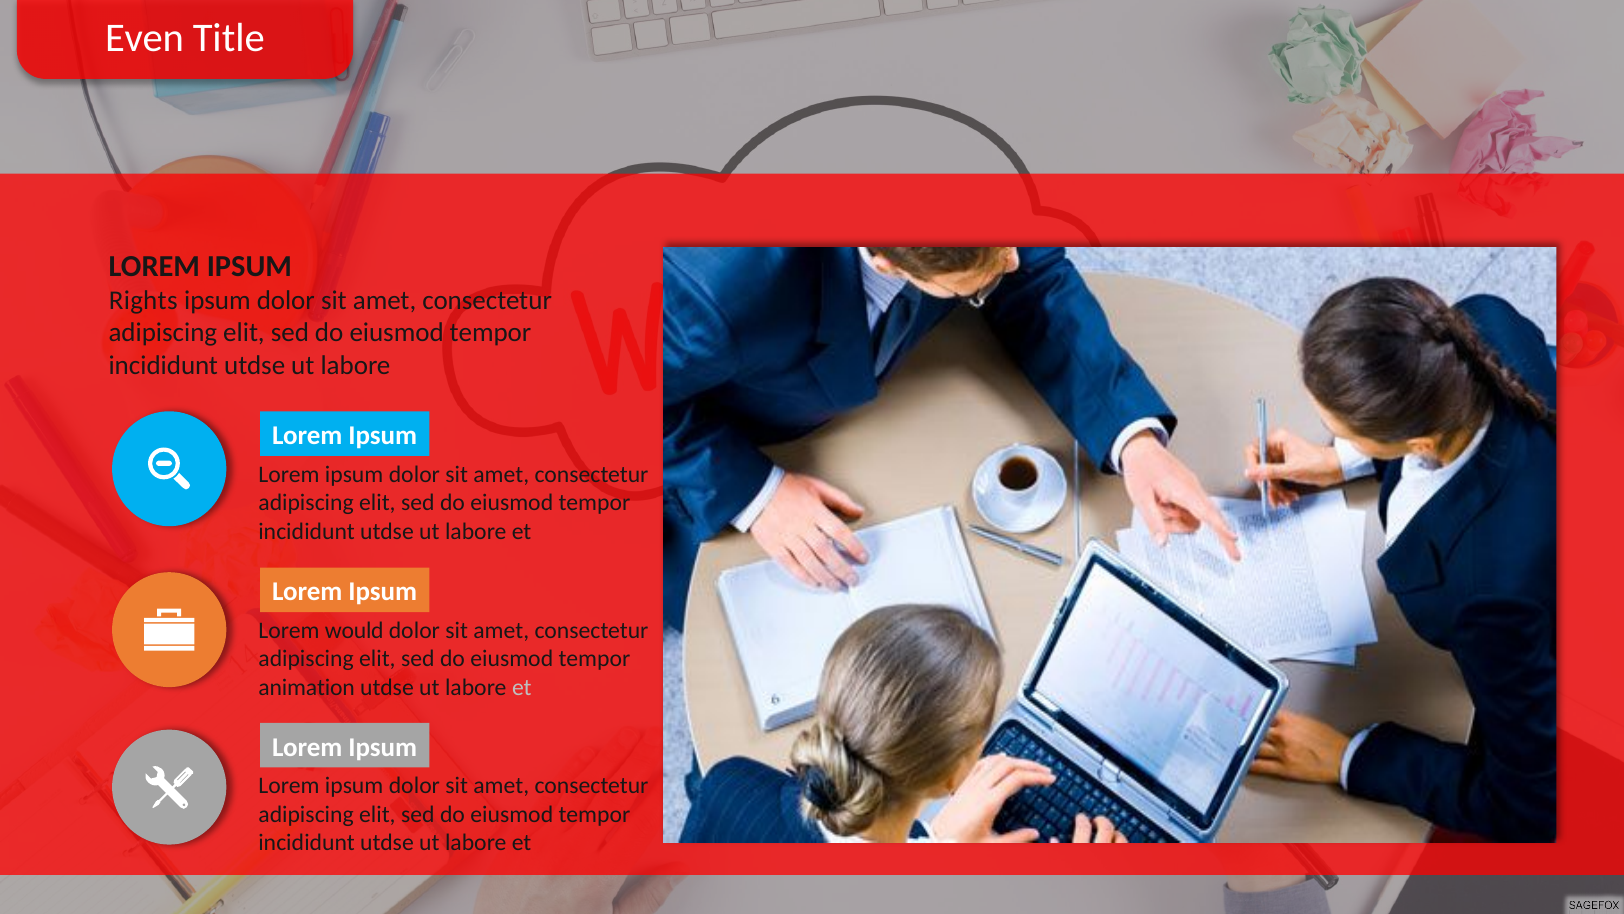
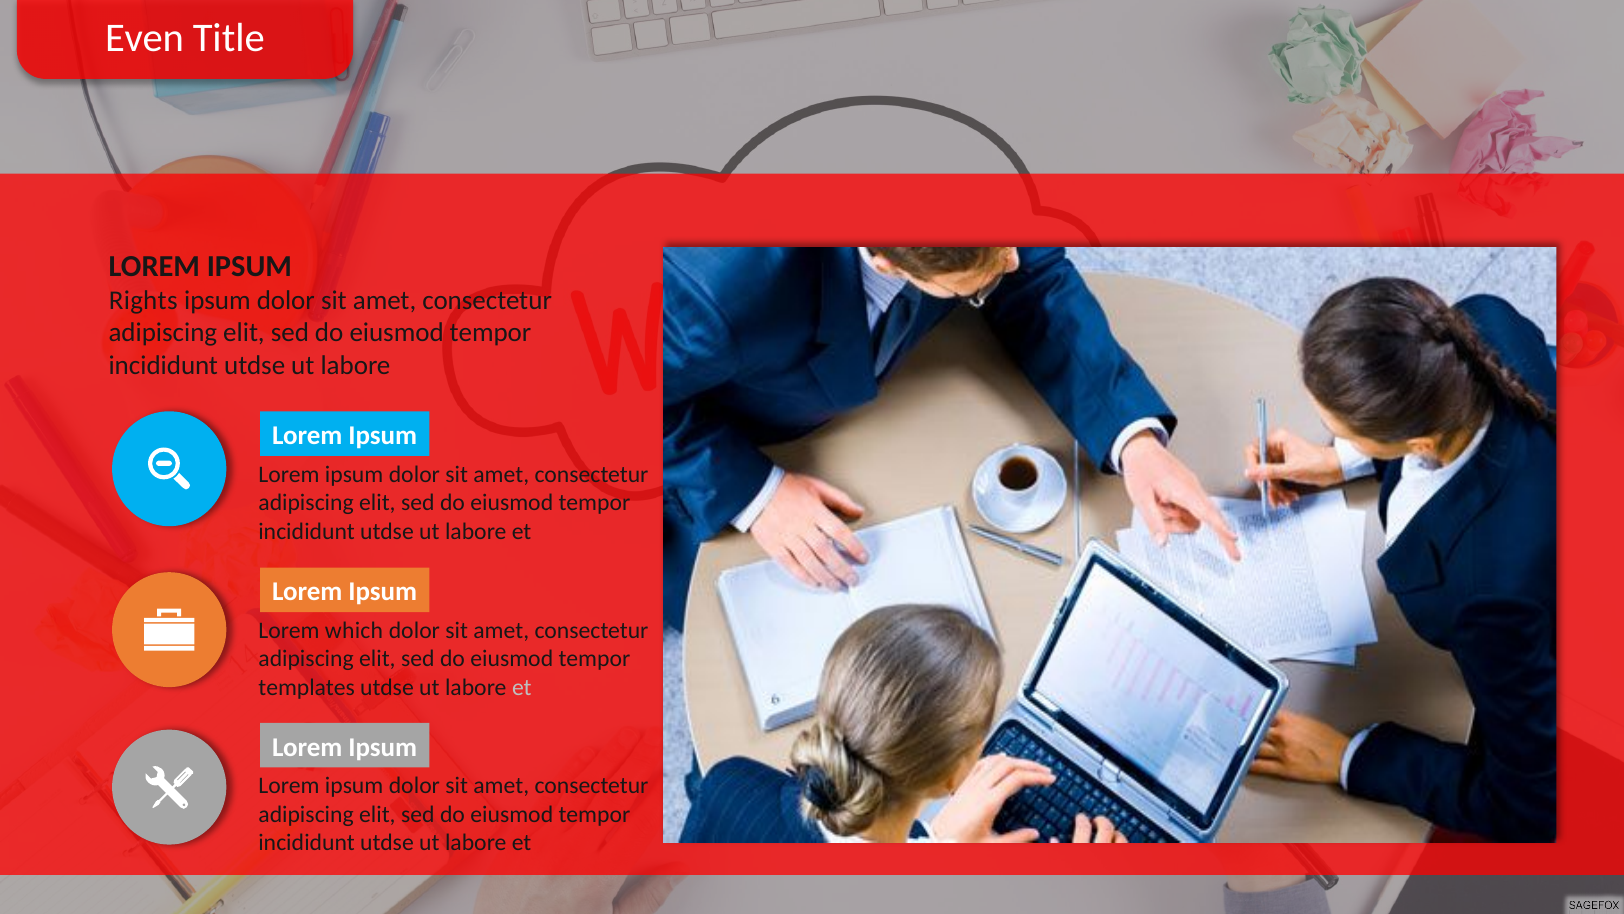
would: would -> which (354, 630)
animation: animation -> templates (307, 687)
